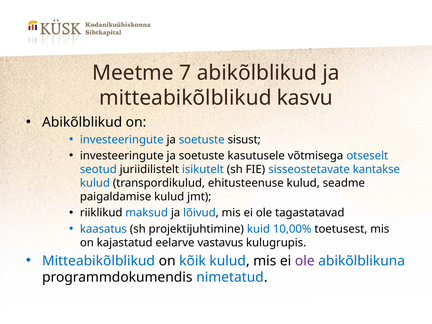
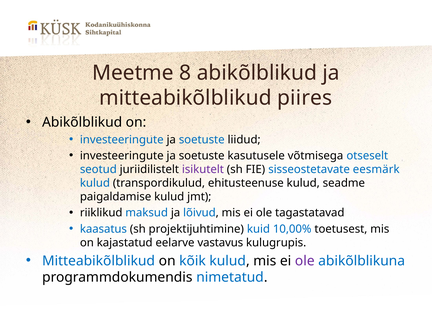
7: 7 -> 8 (185, 73)
kasvu: kasvu -> piires (305, 98)
sisust: sisust -> liidud (244, 140)
isikutelt colour: blue -> purple (203, 169)
kantakse: kantakse -> eesmärk (376, 169)
